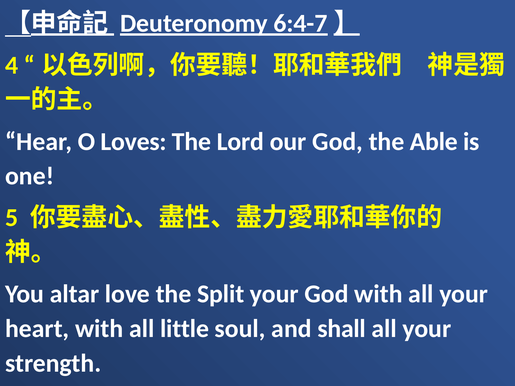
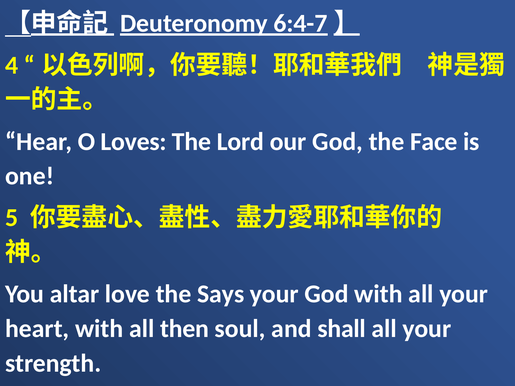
Able: Able -> Face (434, 142)
Split: Split -> Says (221, 294)
little: little -> then (185, 329)
